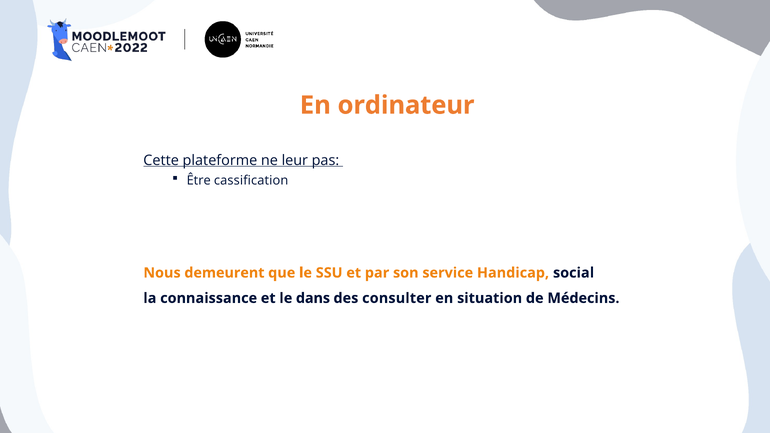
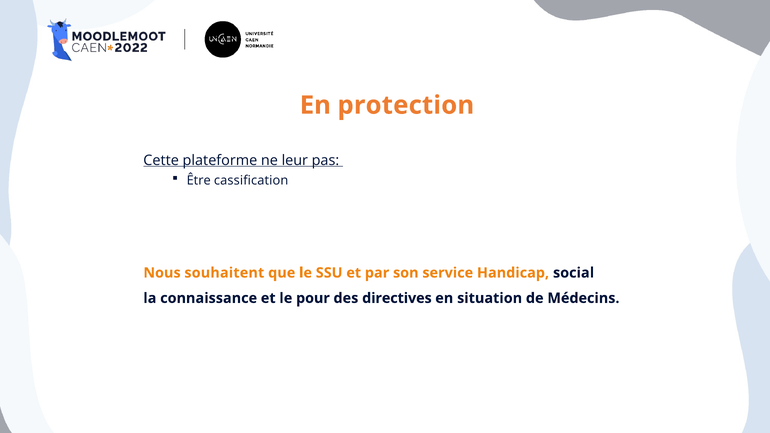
ordinateur: ordinateur -> protection (406, 105)
demeurent: demeurent -> souhaitent (224, 273)
dans: dans -> pour (313, 298)
consulter: consulter -> directives (397, 298)
